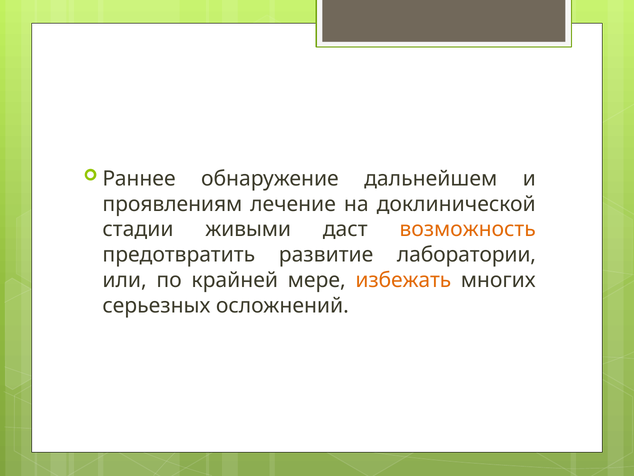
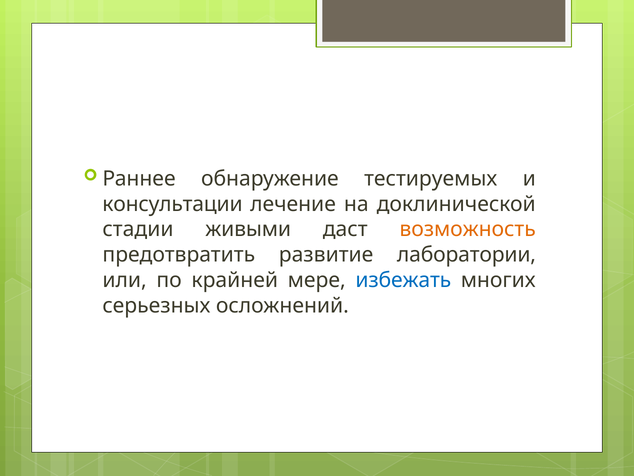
дальнейшем: дальнейшем -> тестируемых (431, 178)
проявлениям: проявлениям -> консультации (172, 204)
избежать colour: orange -> blue (403, 280)
